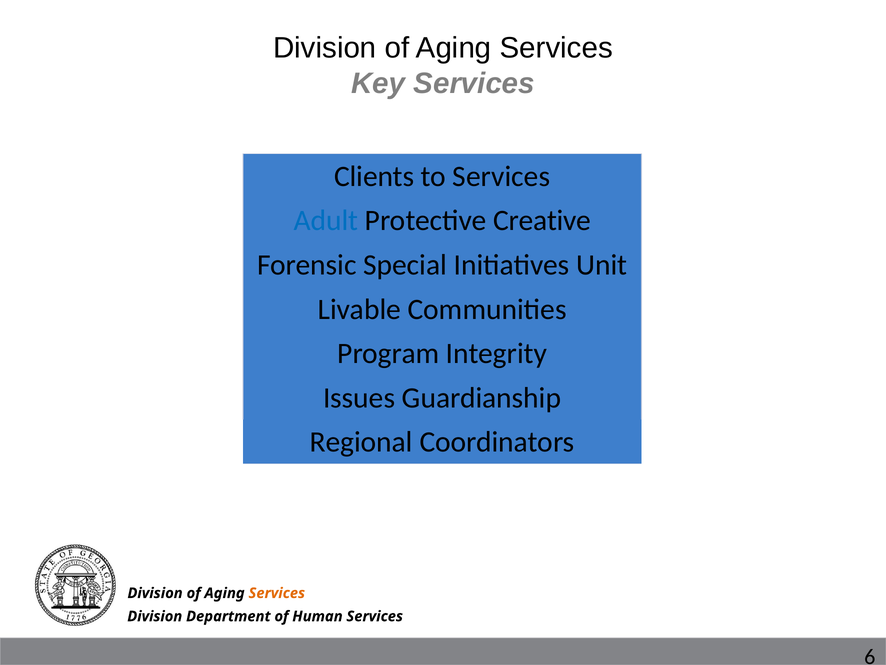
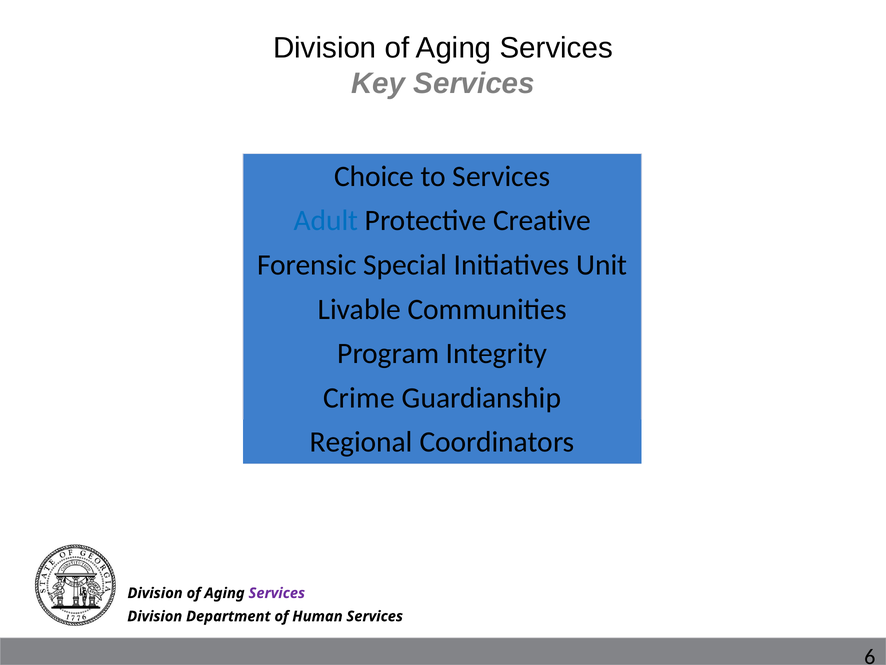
Clients: Clients -> Choice (374, 176)
Issues: Issues -> Crime (359, 398)
Services colour: orange -> purple (277, 593)
